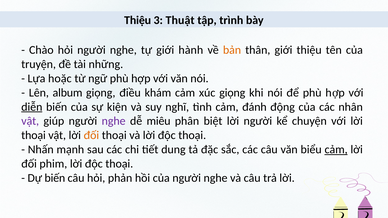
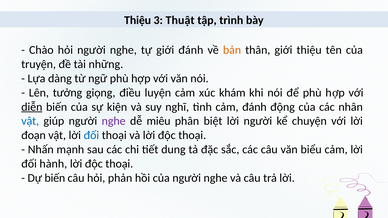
giới hành: hành -> đánh (191, 50)
hoặc: hoặc -> dàng (60, 79)
album: album -> tưởng (68, 93)
khám: khám -> luyện (158, 93)
xúc giọng: giọng -> khám (232, 93)
vật colour: purple -> blue (30, 121)
thoại: thoại -> đoạn (34, 135)
đối colour: orange -> blue (91, 135)
cảm underline: present -> none (336, 150)
phim: phim -> hành (53, 164)
